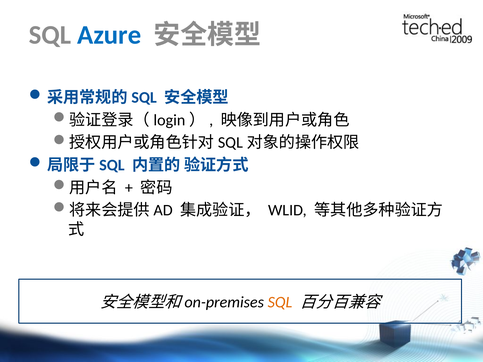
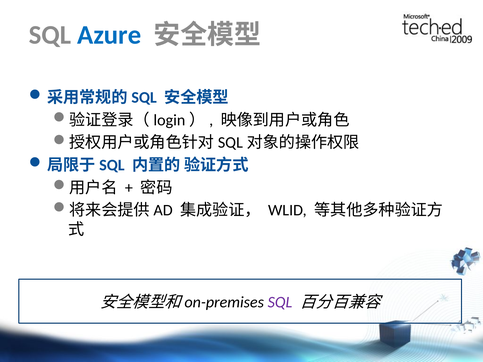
SQL colour: orange -> purple (280, 302)
